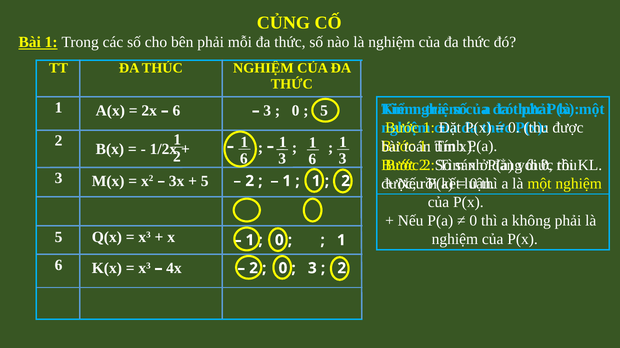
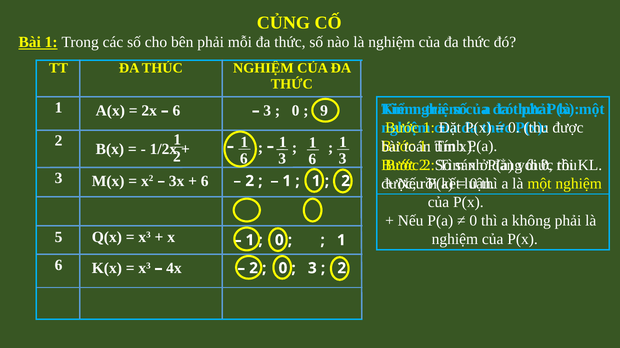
5: 5 -> 9 (324, 111)
5: 5 -> 6 (205, 181)
